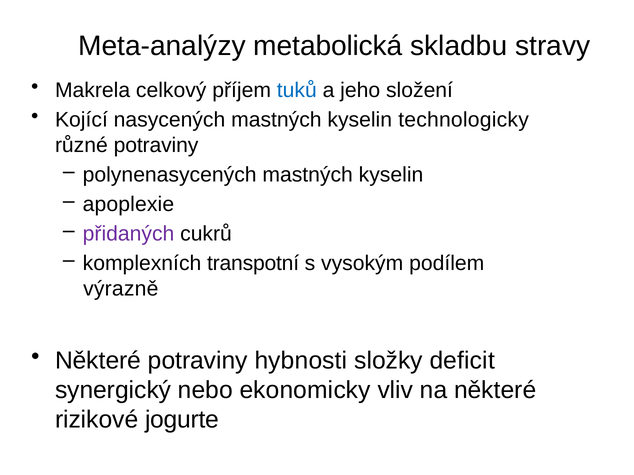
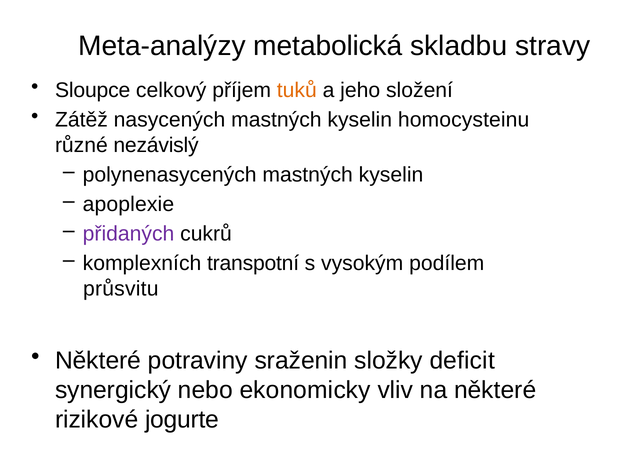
Makrela: Makrela -> Sloupce (93, 90)
tuků colour: blue -> orange (297, 90)
Kojící: Kojící -> Zátěž (81, 120)
technologicky: technologicky -> homocysteinu (464, 120)
různé potraviny: potraviny -> nezávislý (156, 145)
výrazně: výrazně -> průsvitu (121, 289)
hybnosti: hybnosti -> sraženin (301, 361)
